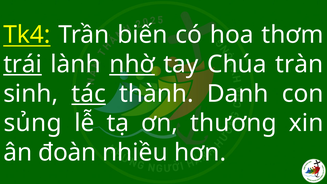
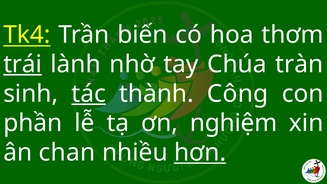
nhờ underline: present -> none (132, 64)
Danh: Danh -> Công (238, 94)
sủng: sủng -> phần (33, 123)
thương: thương -> nghiệm (234, 123)
đoàn: đoàn -> chan (67, 153)
hơn underline: none -> present (200, 153)
